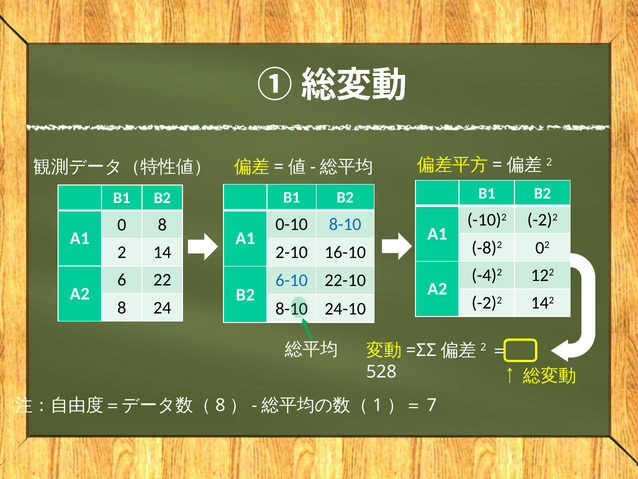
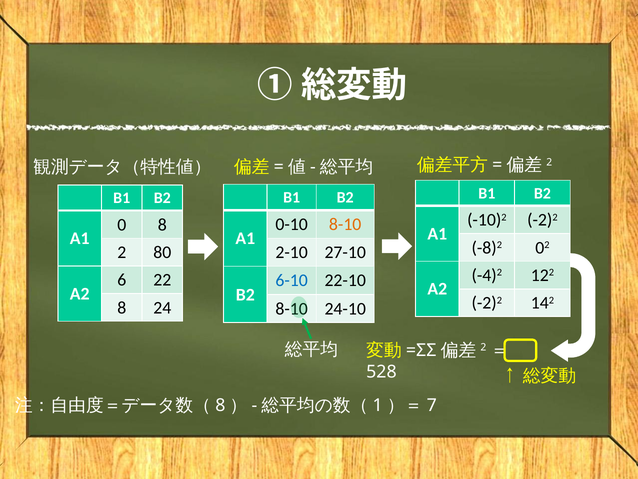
8-10 colour: blue -> orange (345, 224)
14: 14 -> 80 (162, 252)
16-10: 16-10 -> 27-10 (345, 252)
